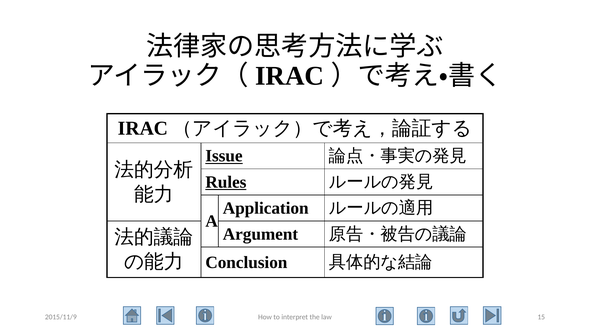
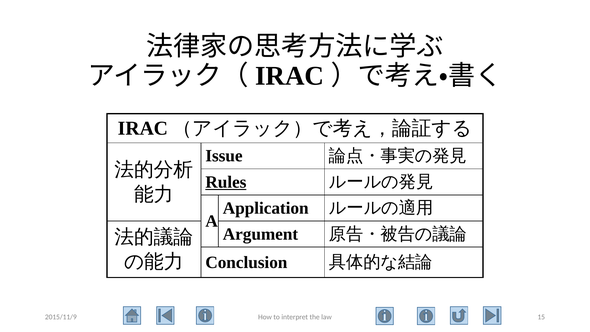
Issue underline: present -> none (224, 156)
